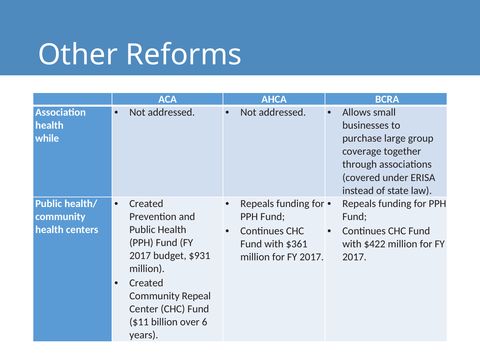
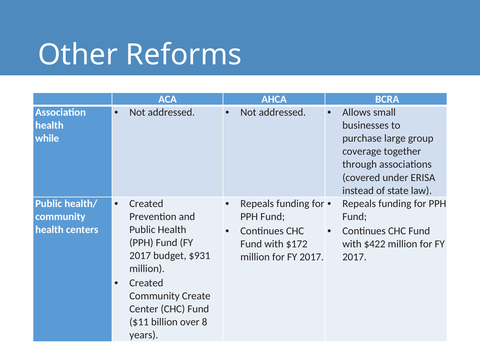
$361: $361 -> $172 (297, 244)
Repeal: Repeal -> Create (196, 296)
6: 6 -> 8 (205, 322)
